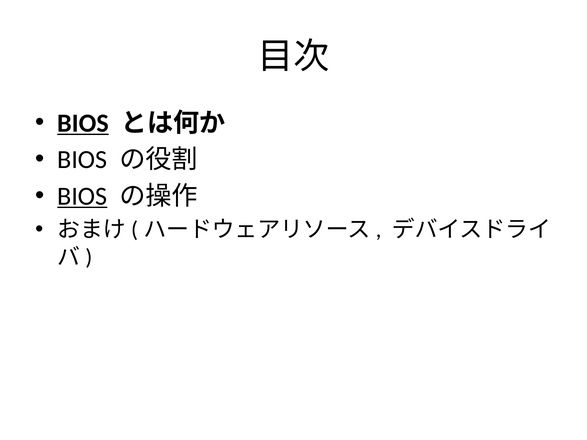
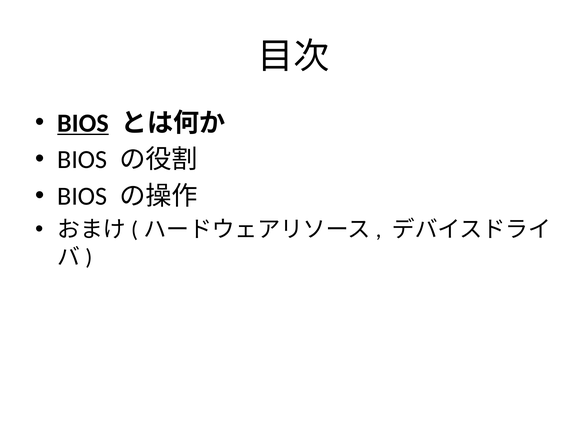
BIOS underline: present -> none (82, 196)
